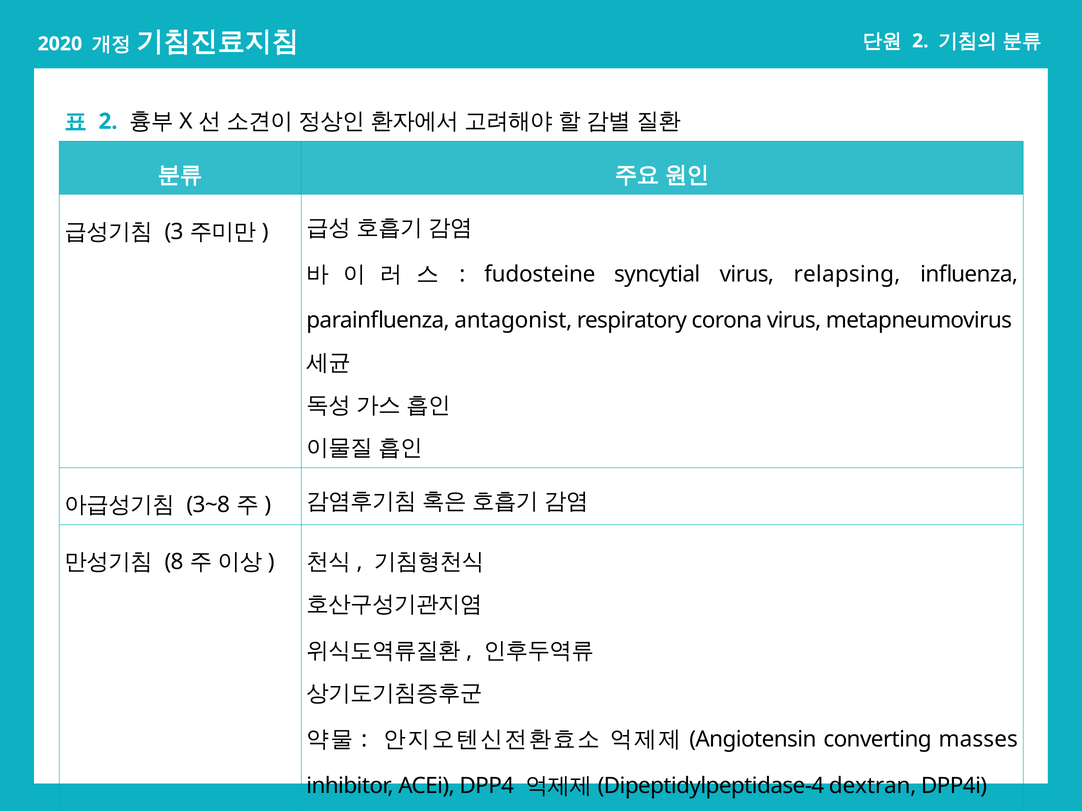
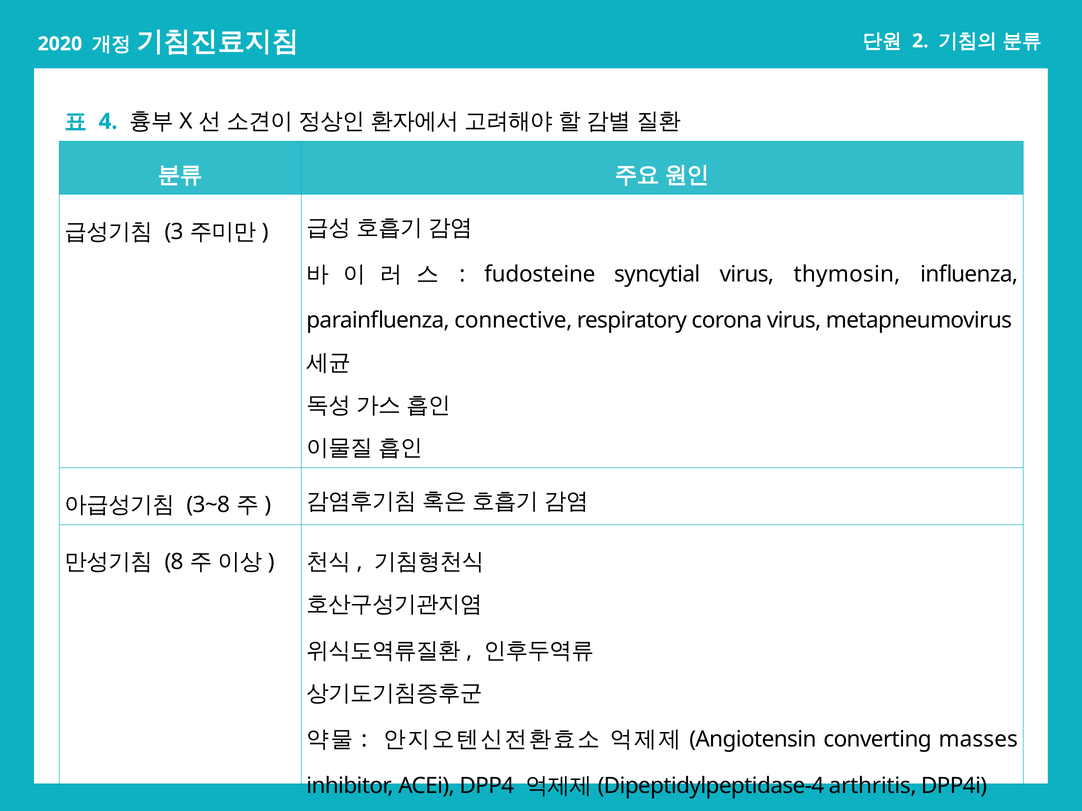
2: 2 -> 4 (108, 122)
relapsing: relapsing -> thymosin (847, 274)
antagonist: antagonist -> connective (513, 321)
dextran: dextran -> arthritis (873, 786)
